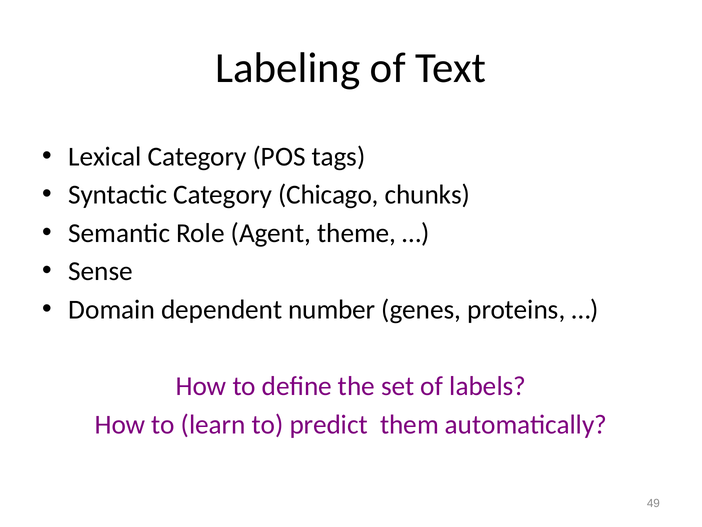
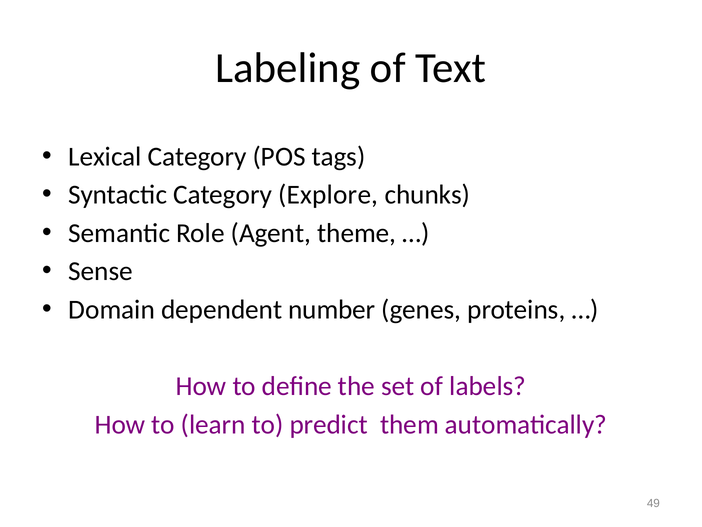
Chicago: Chicago -> Explore (328, 195)
